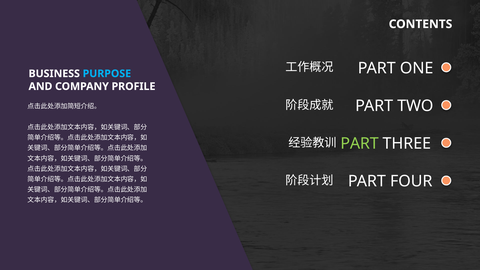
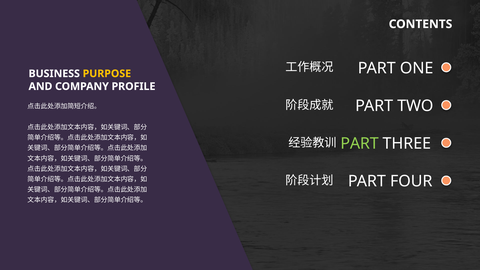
PURPOSE colour: light blue -> yellow (107, 74)
